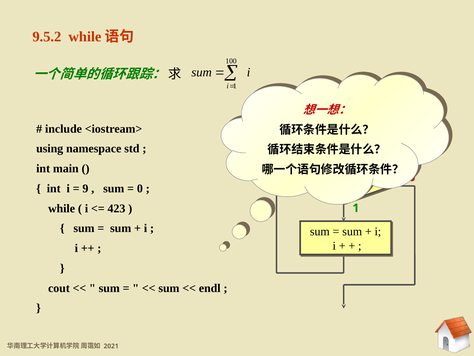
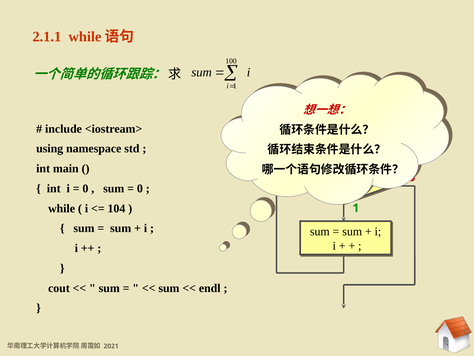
9.5.2: 9.5.2 -> 2.1.1 (47, 37)
9: 9 -> 0 (85, 188)
423: 423 -> 104 (116, 208)
